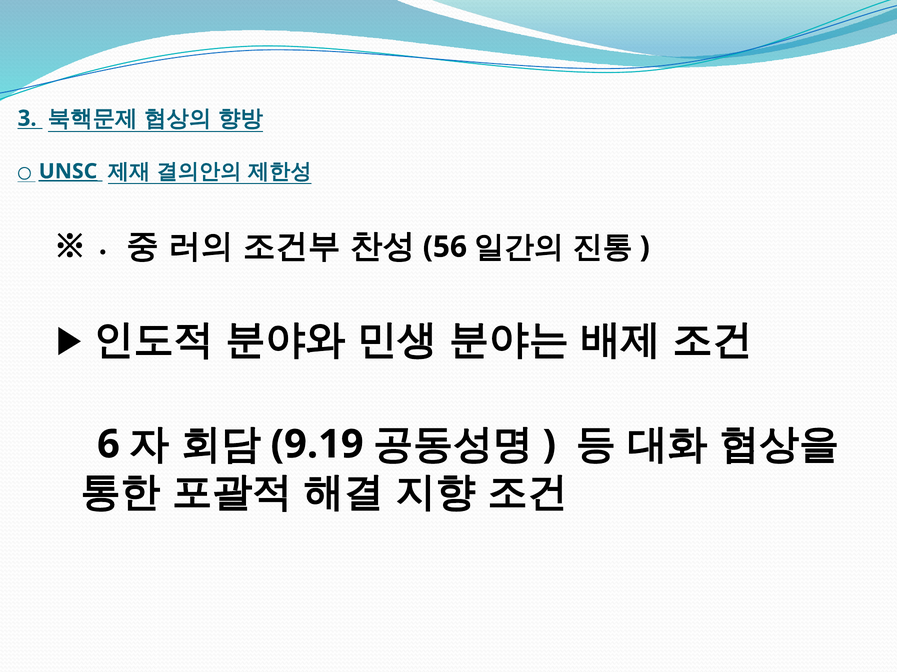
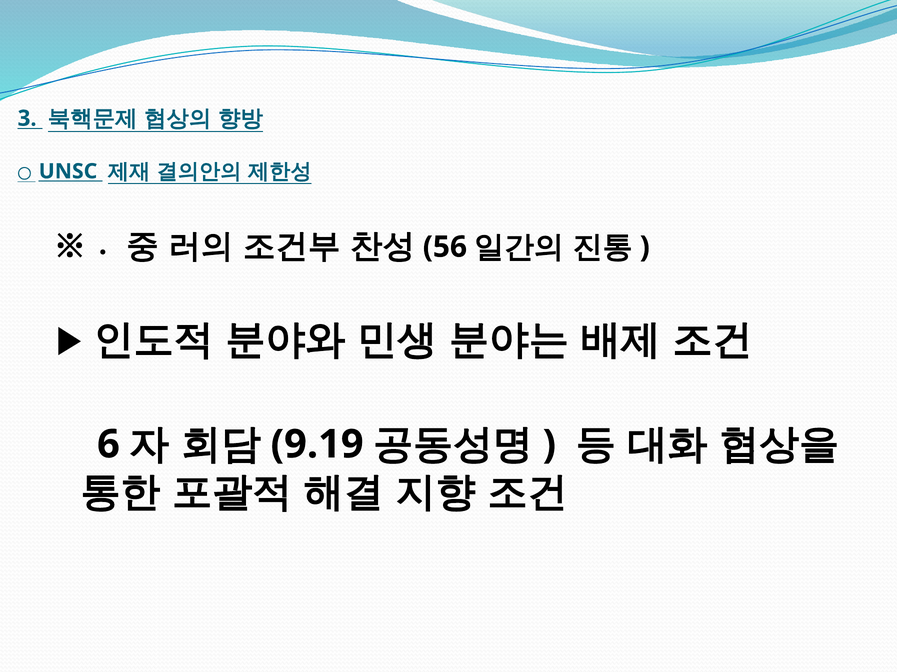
UNSC underline: present -> none (68, 171)
